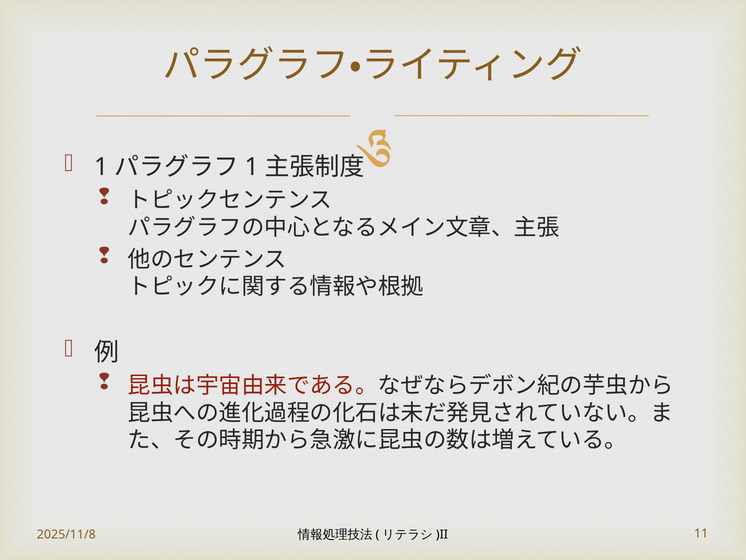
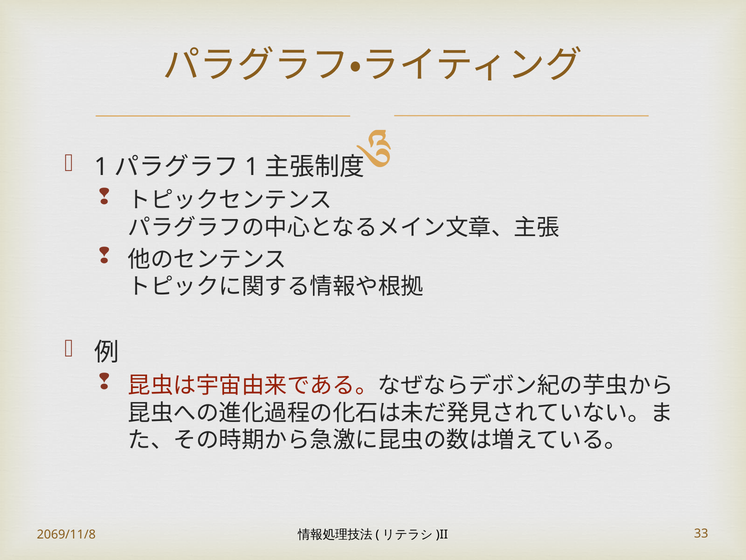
2025/11/8: 2025/11/8 -> 2069/11/8 (66, 534)
11: 11 -> 33 (701, 533)
